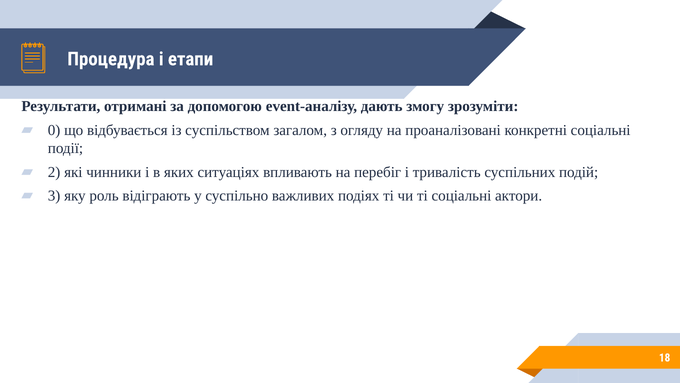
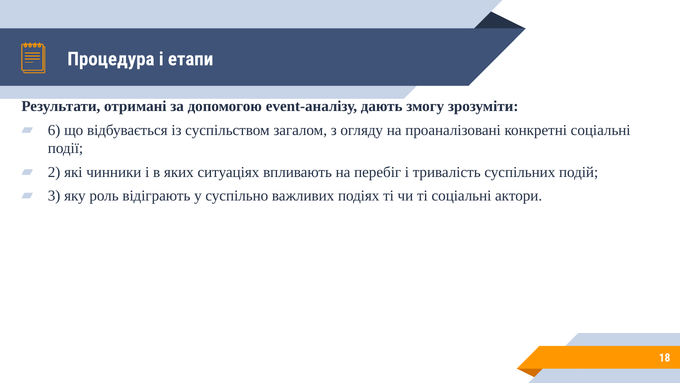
0: 0 -> 6 (54, 130)
